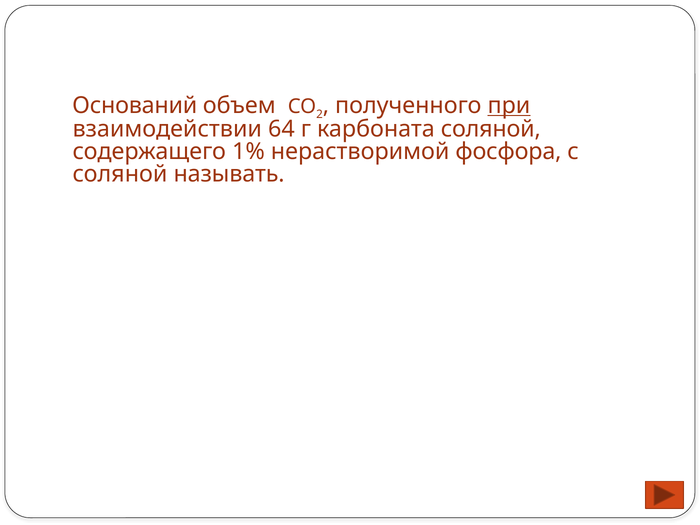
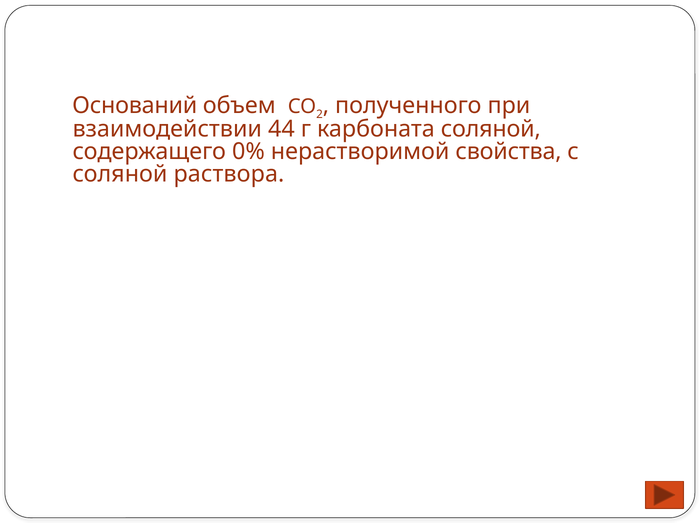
при underline: present -> none (509, 105)
64: 64 -> 44 (281, 129)
1%: 1% -> 0% (248, 151)
фосфора: фосфора -> свойства (508, 151)
называть: называть -> раствора (229, 174)
